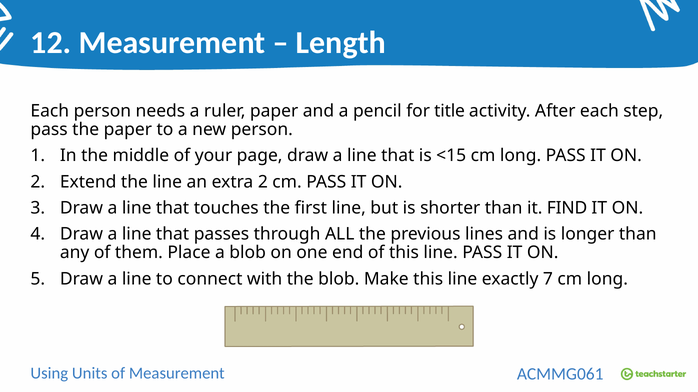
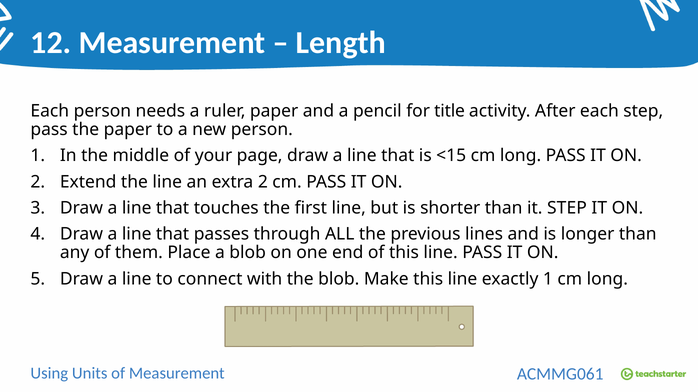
it FIND: FIND -> STEP (567, 208)
exactly 7: 7 -> 1 (548, 279)
